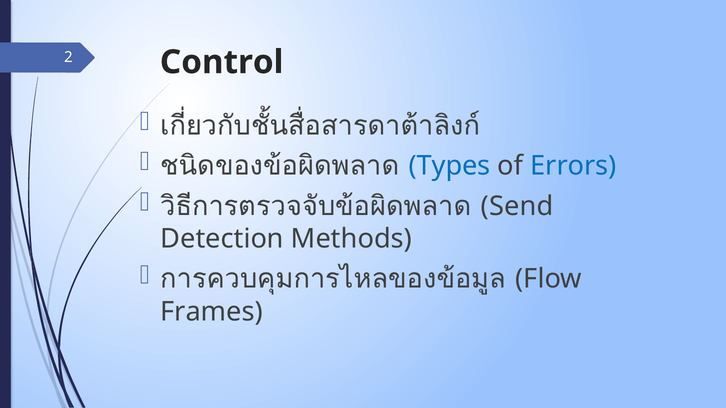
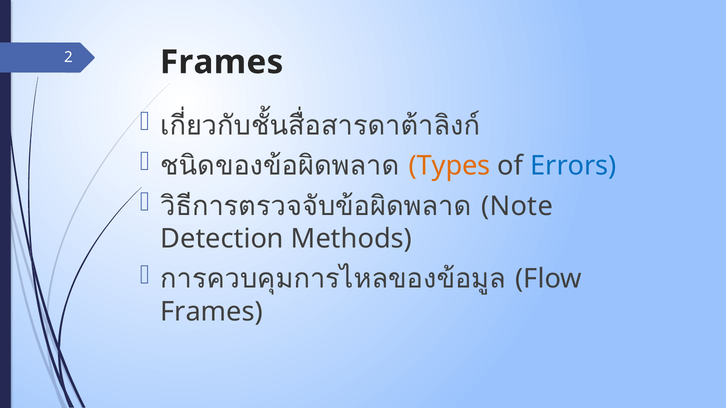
2 Control: Control -> Frames (222, 62)
Types colour: blue -> orange (450, 166)
Send: Send -> Note (517, 206)
